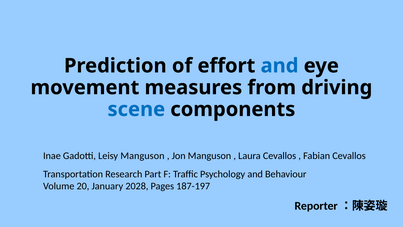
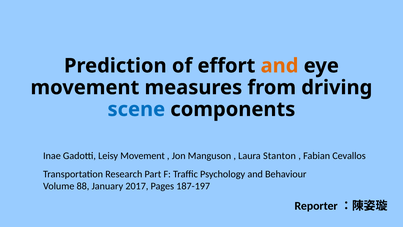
and colour: blue -> orange (280, 66)
Leisy Manguson: Manguson -> Movement (143, 155)
Laura Cevallos: Cevallos -> Stanton (279, 155)
20: 20 -> 88 (83, 186)
2028: 2028 -> 2017 (137, 186)
